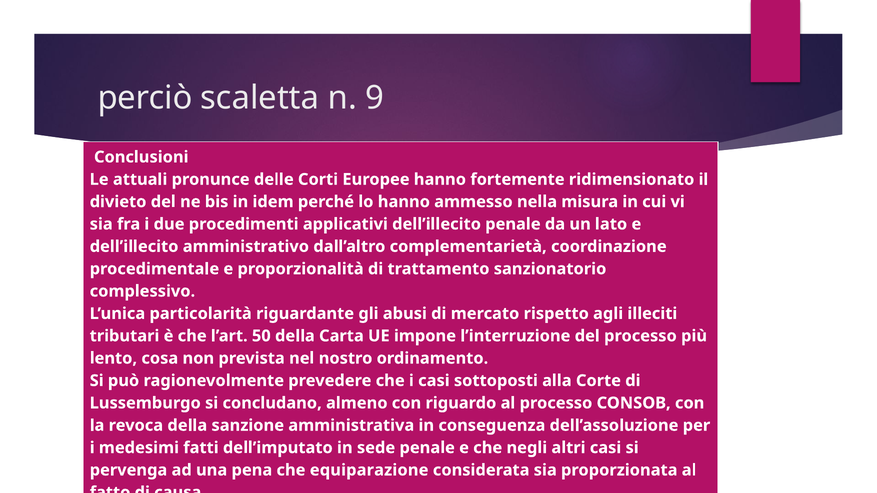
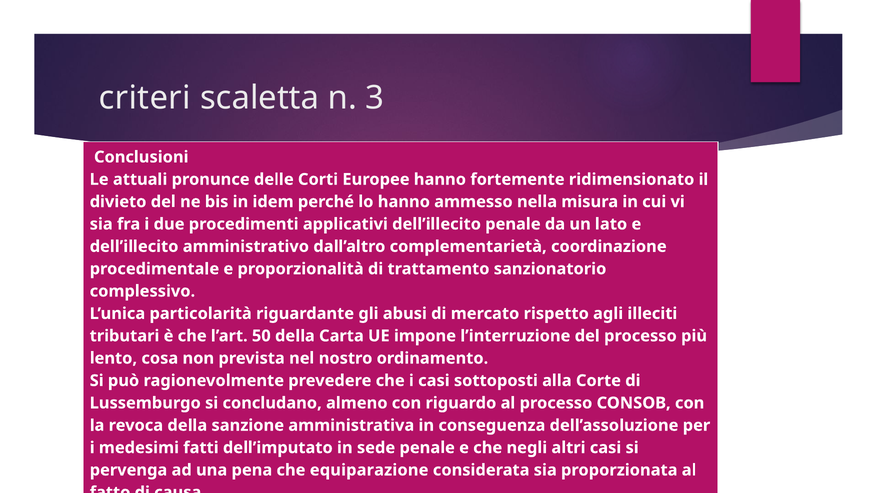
perciò: perciò -> criteri (145, 98)
9: 9 -> 3 (375, 98)
